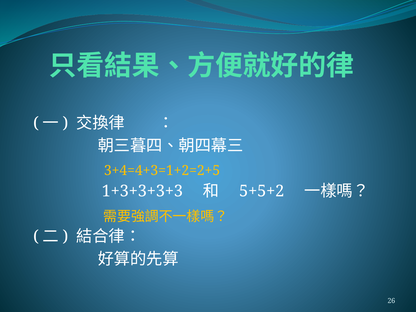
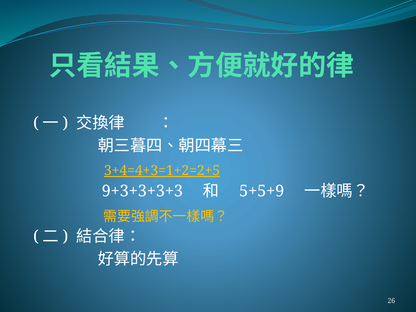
3+4=4+3=1+2=2+5 underline: none -> present (162, 171)
1+3+3+3+3: 1+3+3+3+3 -> 9+3+3+3+3 (142, 191)
5+5+2: 5+5+2 -> 5+5+9 (262, 191)
